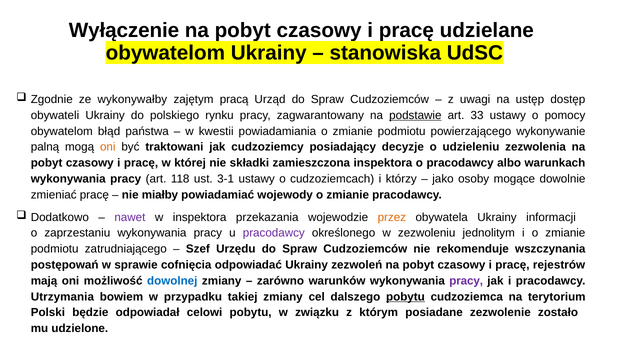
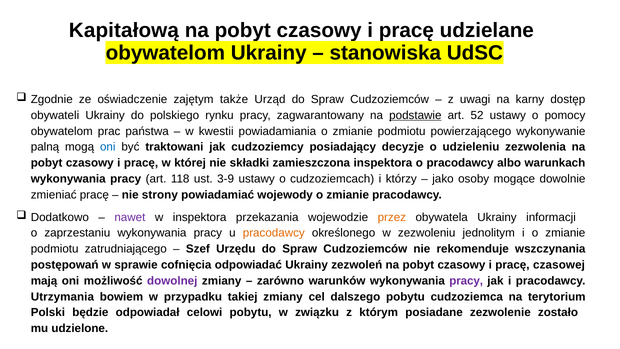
Wyłączenie: Wyłączenie -> Kapitałową (124, 31)
wykonywałby: wykonywałby -> oświadczenie (132, 99)
pracą: pracą -> także (234, 99)
ustęp: ustęp -> karny (530, 99)
33: 33 -> 52 (477, 115)
błąd: błąd -> prac (109, 131)
oni colour: orange -> blue (108, 147)
3-1: 3-1 -> 3-9 (226, 179)
miałby: miałby -> strony (160, 195)
pracodawcy colour: purple -> orange (274, 233)
rejestrów: rejestrów -> czasowej (559, 265)
dowolnej colour: blue -> purple (172, 281)
pobytu underline: present -> none (405, 297)
